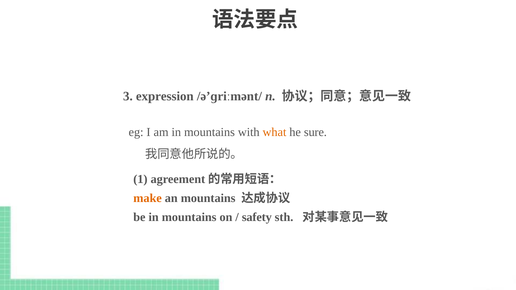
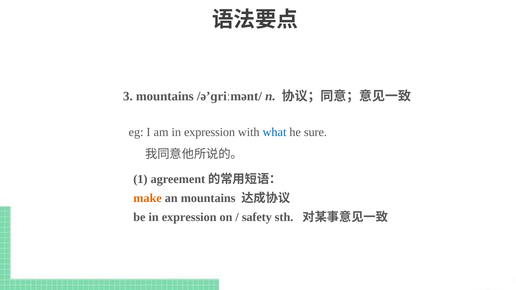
3 expression: expression -> mountains (165, 96)
am in mountains: mountains -> expression (210, 132)
what colour: orange -> blue (275, 132)
be in mountains: mountains -> expression (189, 217)
